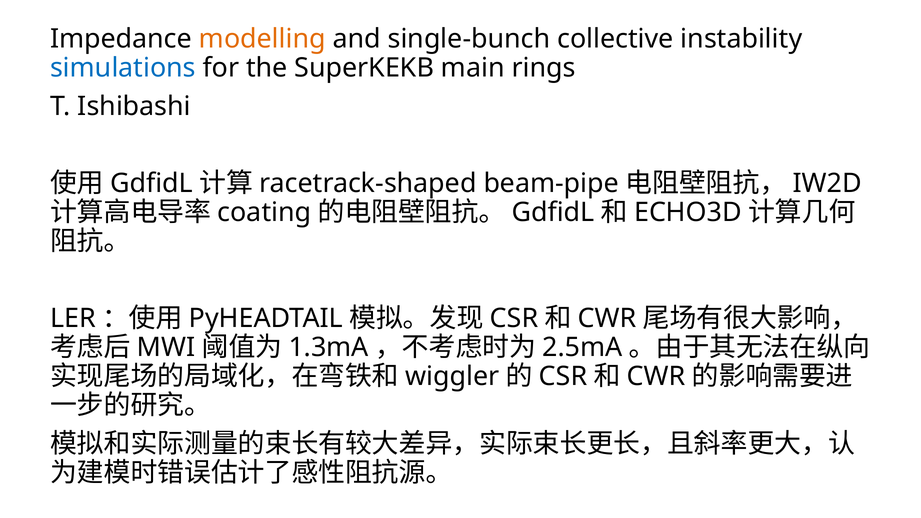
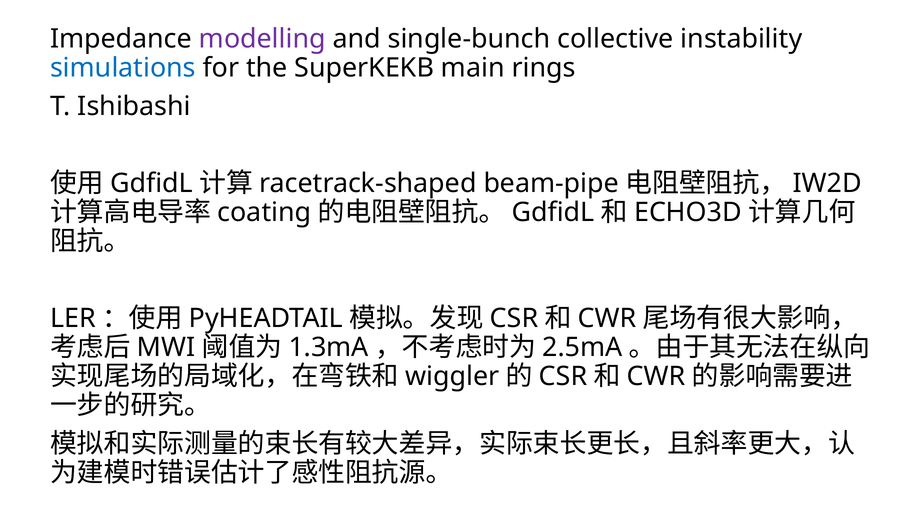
modelling colour: orange -> purple (262, 39)
